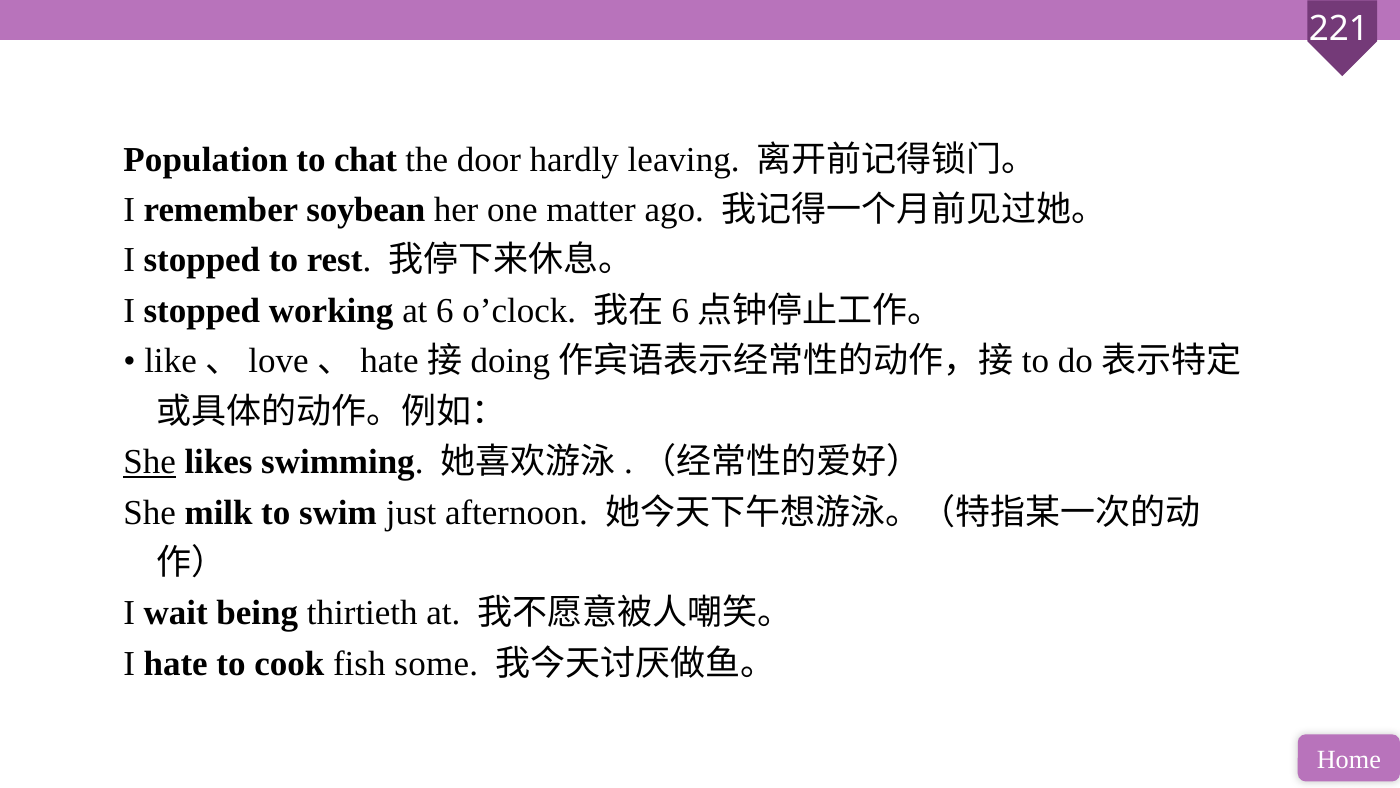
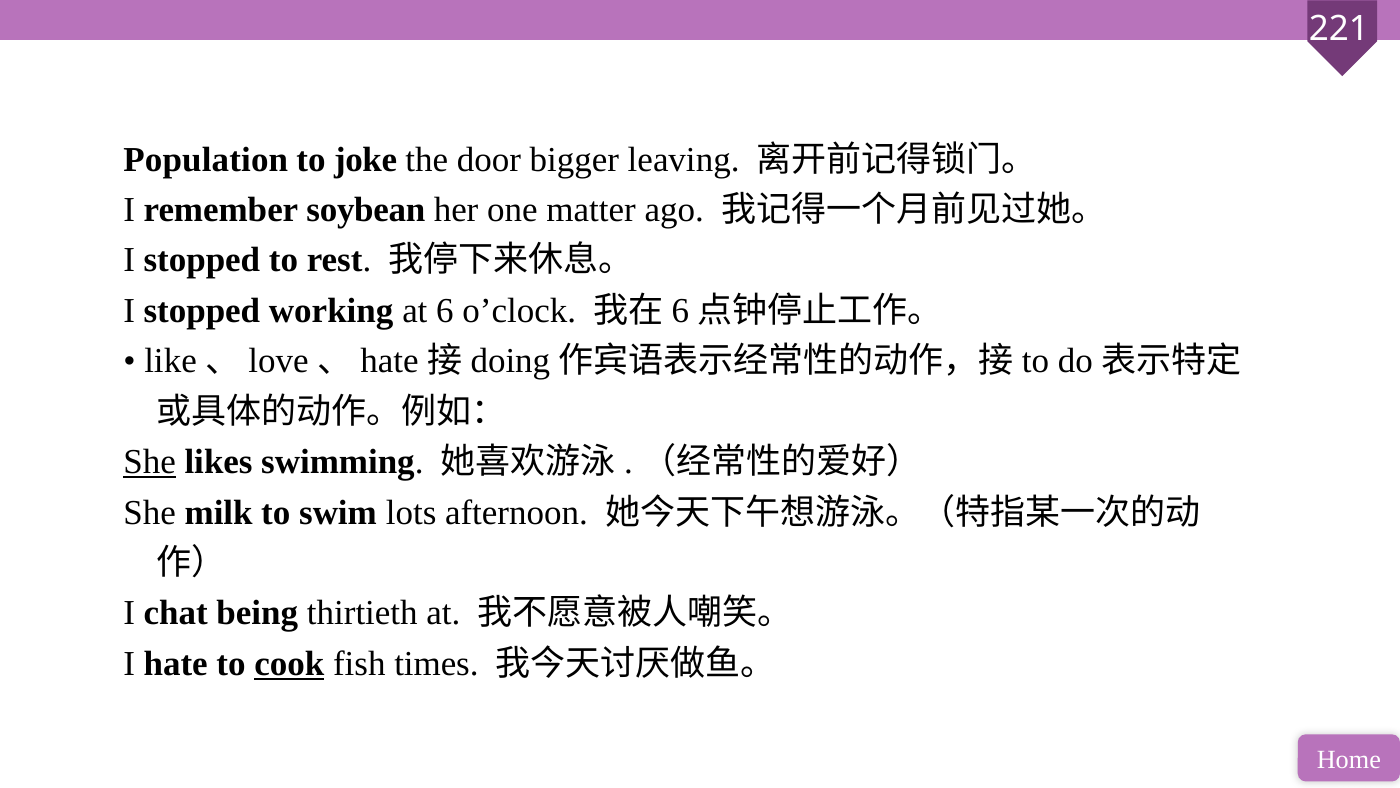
chat: chat -> joke (366, 159)
hardly: hardly -> bigger (574, 159)
just: just -> lots (411, 512)
wait: wait -> chat (176, 613)
cook underline: none -> present (289, 663)
some: some -> times (436, 663)
